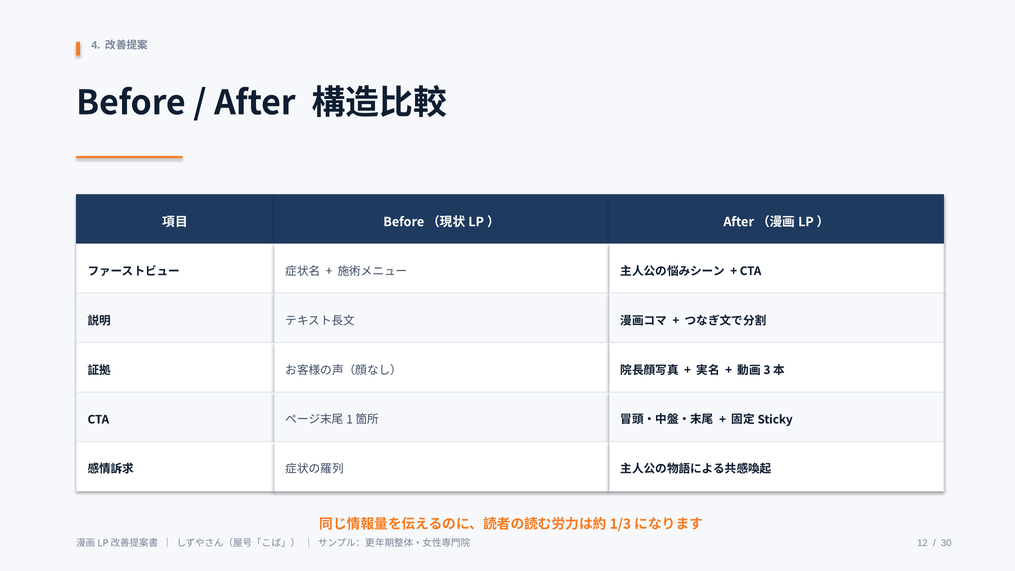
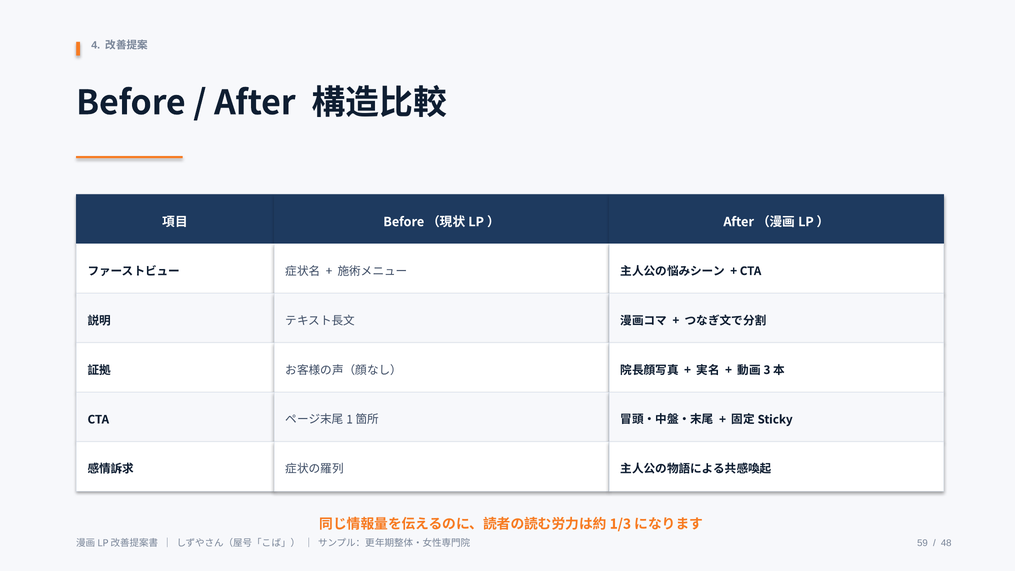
12: 12 -> 59 (922, 543)
30: 30 -> 48 (946, 543)
